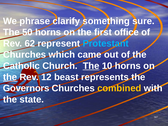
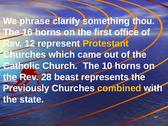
sure: sure -> thou (143, 21)
50: 50 -> 16 (27, 32)
62: 62 -> 12 (30, 43)
Protestant colour: light blue -> yellow (106, 43)
The underline: present -> none (91, 66)
12: 12 -> 28 (46, 77)
Governors: Governors -> Previously (26, 88)
